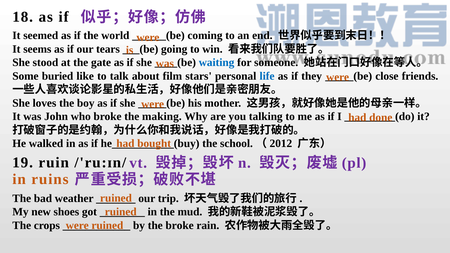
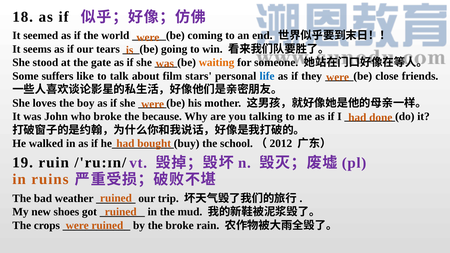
waiting colour: blue -> orange (217, 63)
buried: buried -> suffers (58, 76)
making: making -> because (162, 117)
